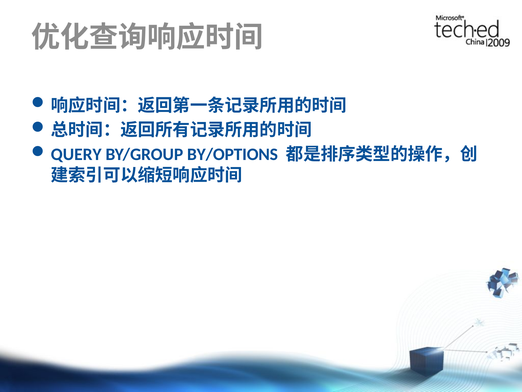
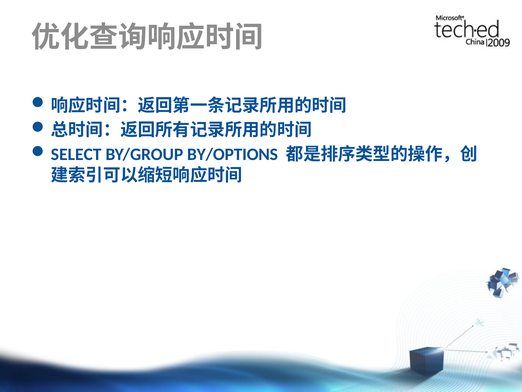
QUERY: QUERY -> SELECT (76, 154)
